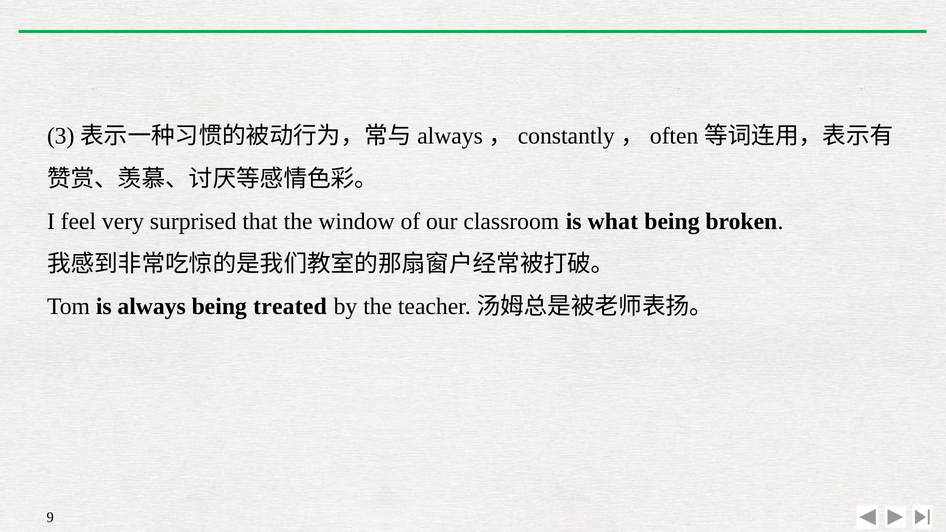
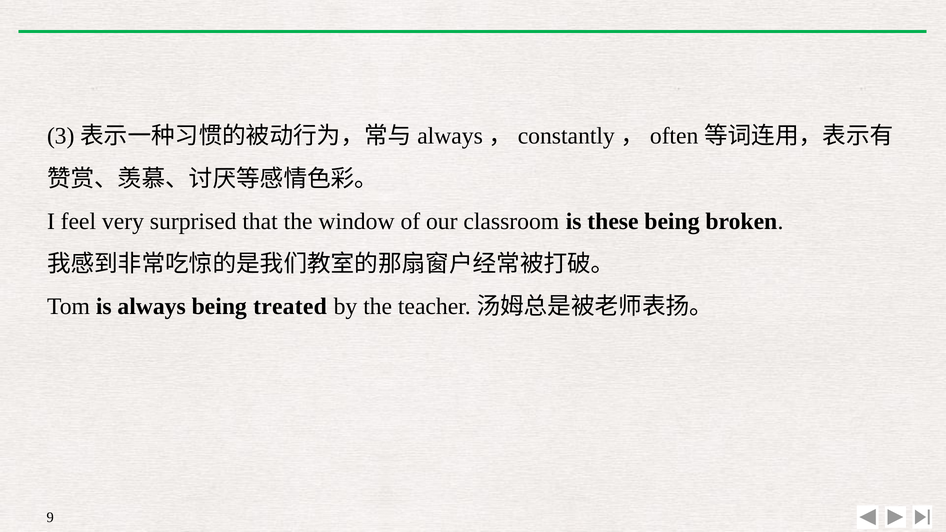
what: what -> these (613, 221)
